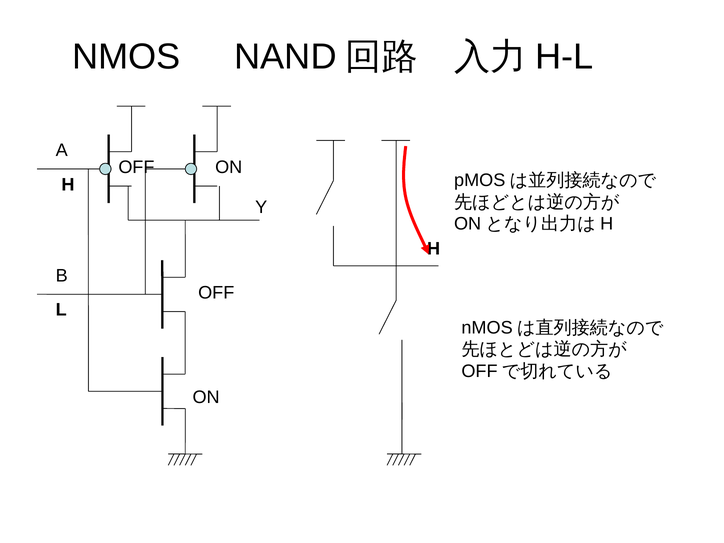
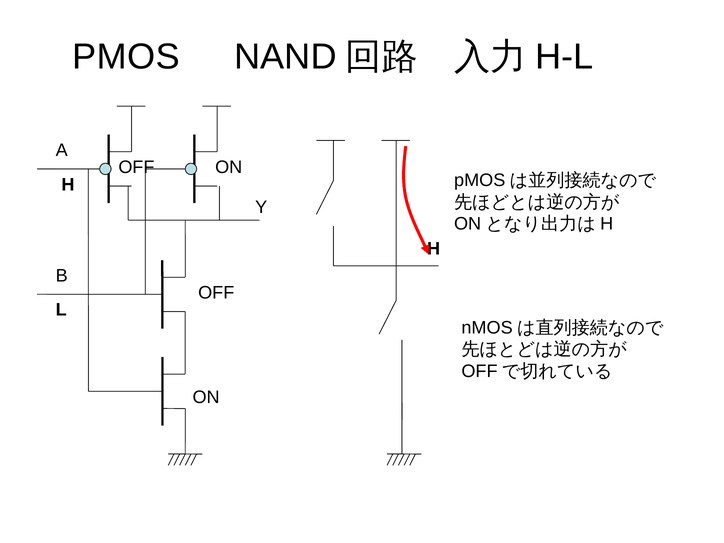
NMOS: NMOS -> PMOS (126, 57)
